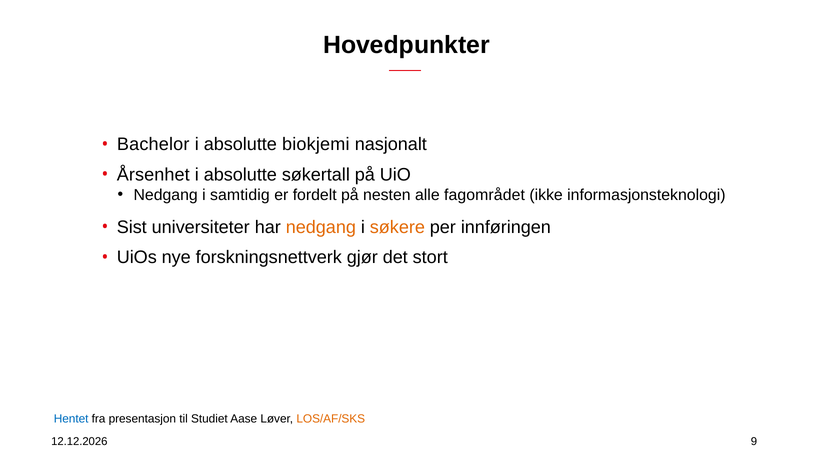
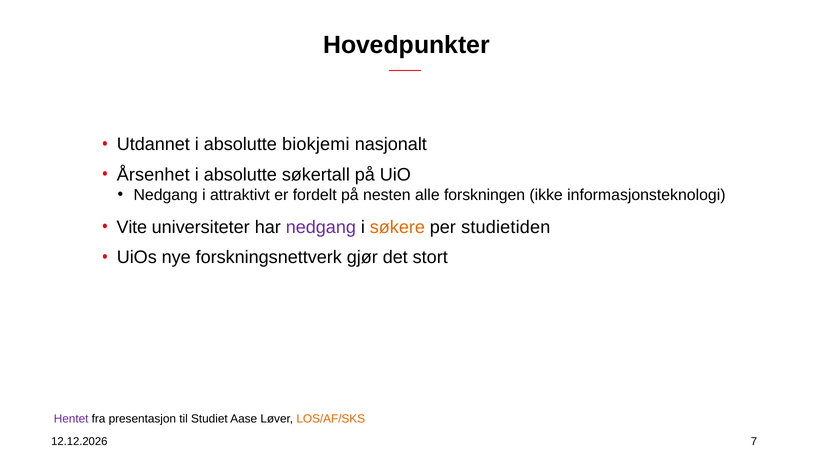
Bachelor: Bachelor -> Utdannet (153, 144)
samtidig: samtidig -> attraktivt (240, 195)
fagområdet: fagområdet -> forskningen (485, 195)
Sist: Sist -> Vite (132, 227)
nedgang colour: orange -> purple (321, 227)
innføringen: innføringen -> studietiden (506, 227)
Hentet colour: blue -> purple (71, 419)
9: 9 -> 7 (754, 441)
